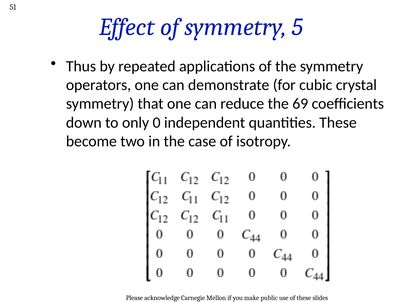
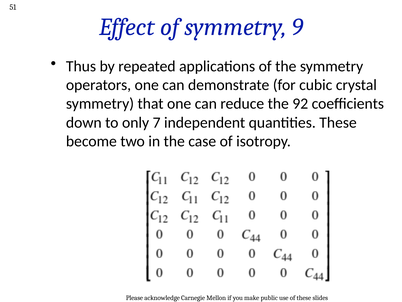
5: 5 -> 9 (297, 27)
69: 69 -> 92 (300, 104)
0: 0 -> 7 (157, 122)
